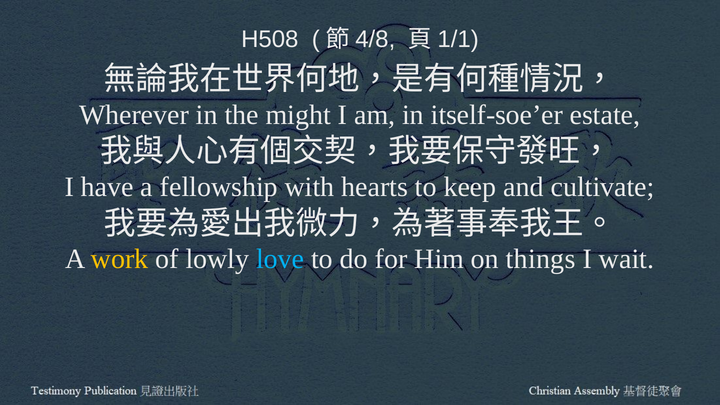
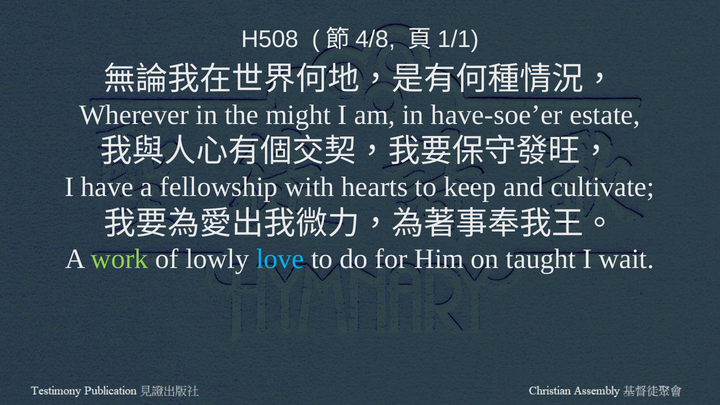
itself-soe’er: itself-soe’er -> have-soe’er (497, 115)
work colour: yellow -> light green (120, 259)
things: things -> taught (541, 259)
